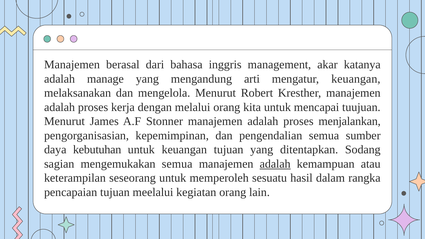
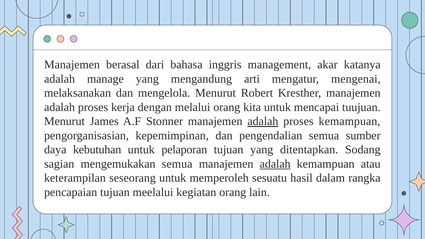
mengatur keuangan: keuangan -> mengenai (356, 79)
adalah underline: none -> present (263, 121)
proses menjalankan: menjalankan -> kemampuan (350, 121)
untuk keuangan: keuangan -> pelaporan (184, 150)
